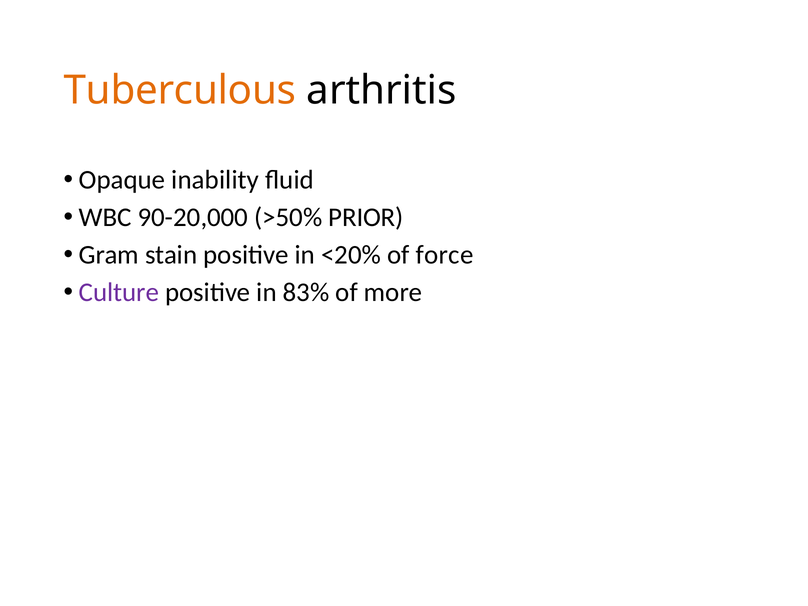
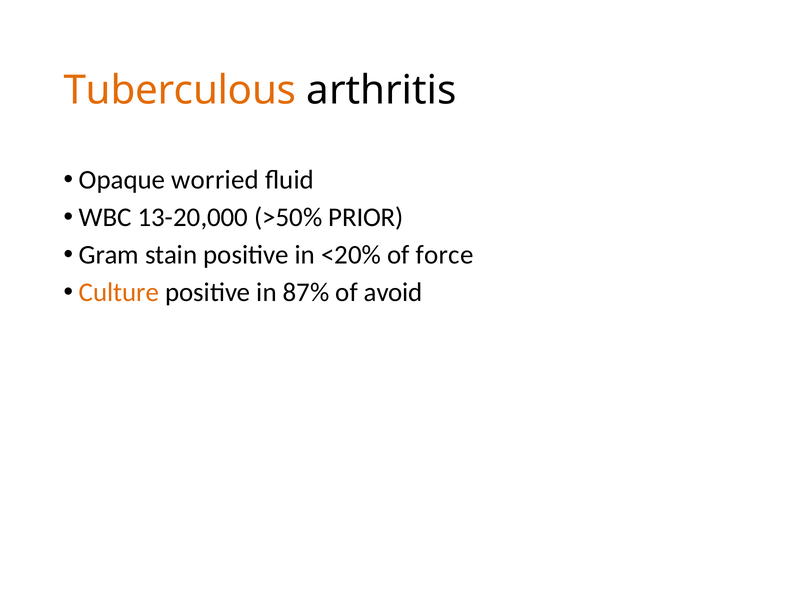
inability: inability -> worried (215, 180)
90-20,000: 90-20,000 -> 13-20,000 (193, 217)
Culture colour: purple -> orange (119, 292)
83%: 83% -> 87% (306, 292)
more: more -> avoid (393, 292)
